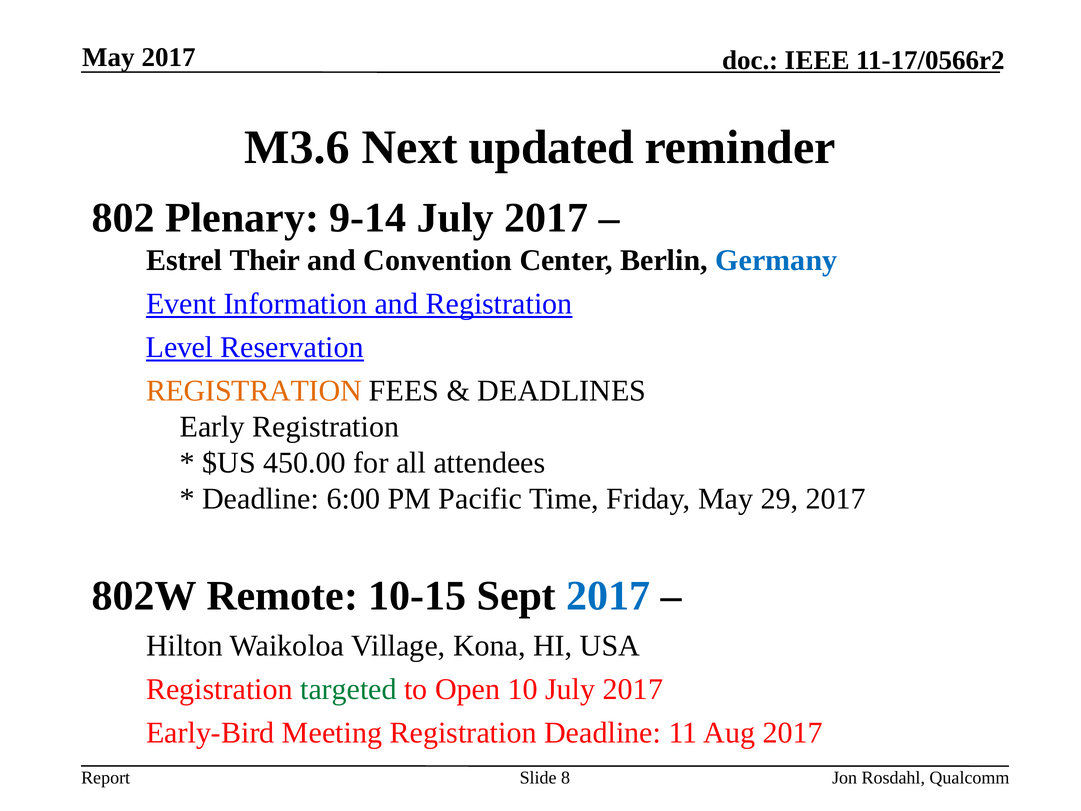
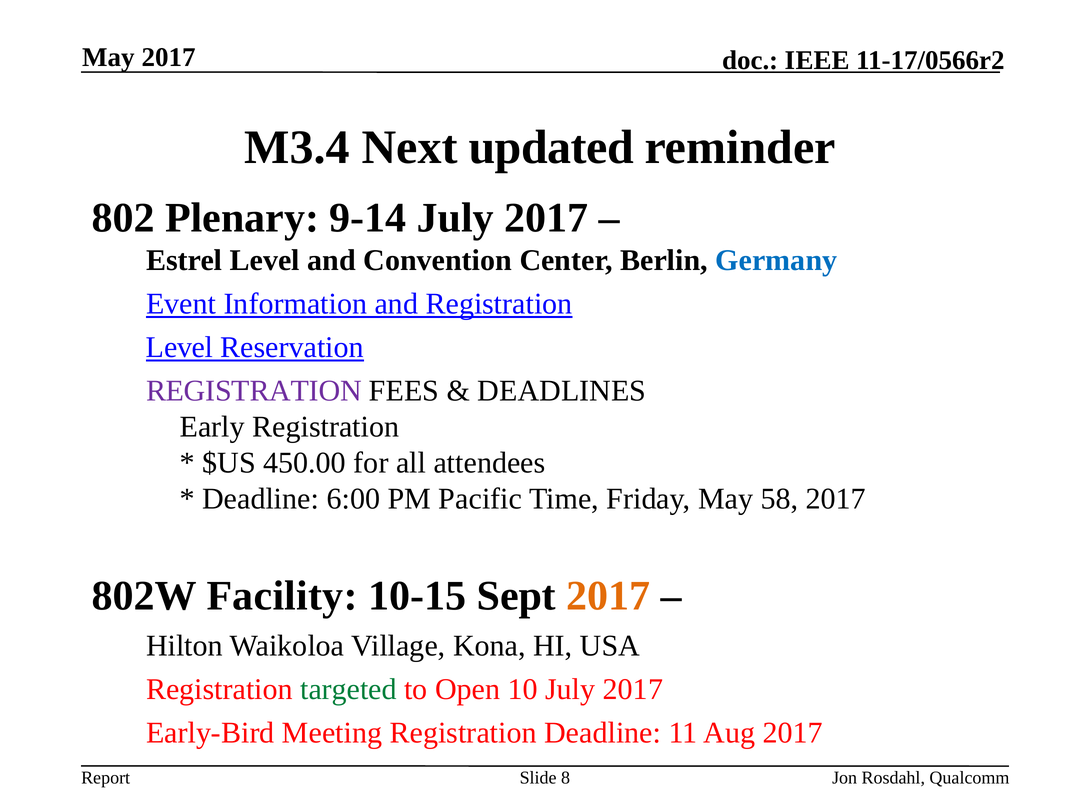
M3.6: M3.6 -> M3.4 (297, 147)
Estrel Their: Their -> Level (265, 260)
REGISTRATION colour: orange -> purple (254, 391)
29: 29 -> 58 (779, 499)
Remote: Remote -> Facility (282, 595)
2017 colour: blue -> orange (608, 595)
